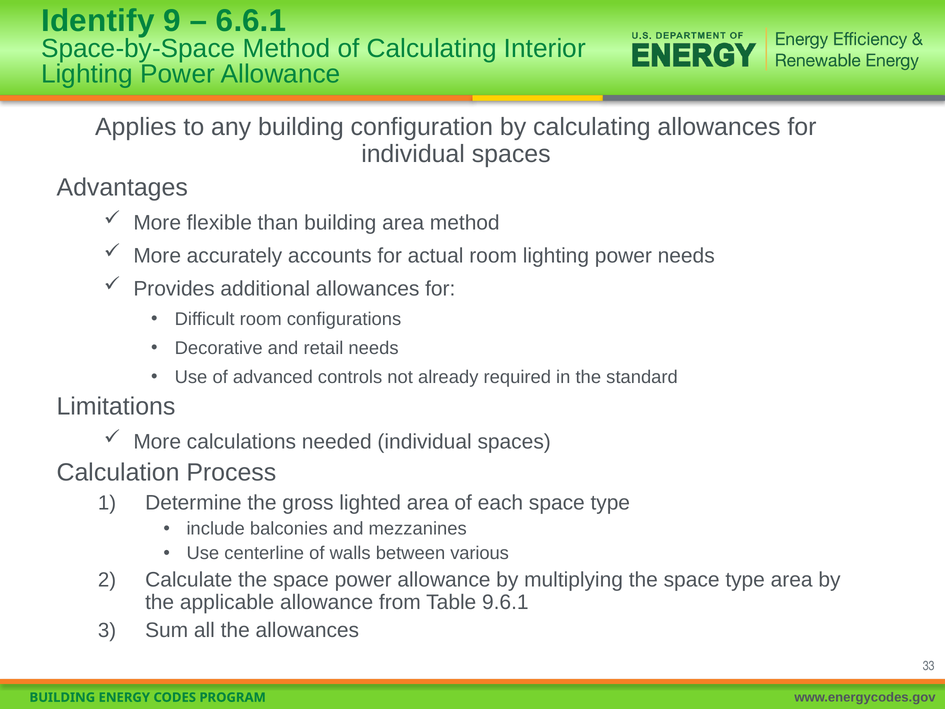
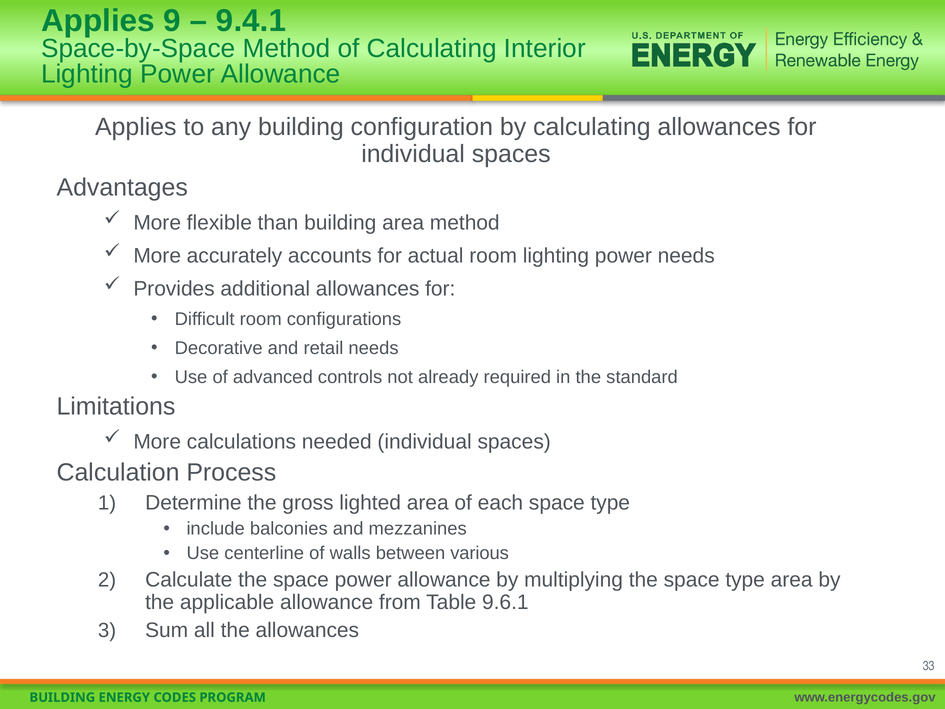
Identify: Identify -> Applies (98, 21)
6.6.1: 6.6.1 -> 9.4.1 (251, 21)
